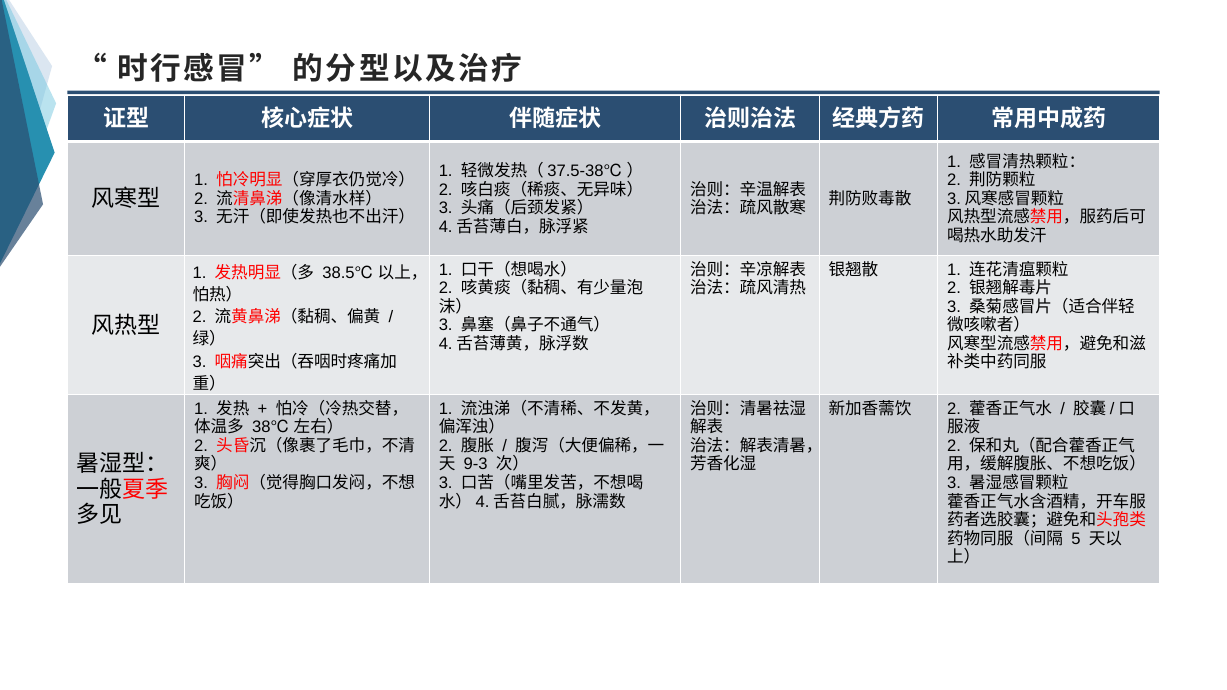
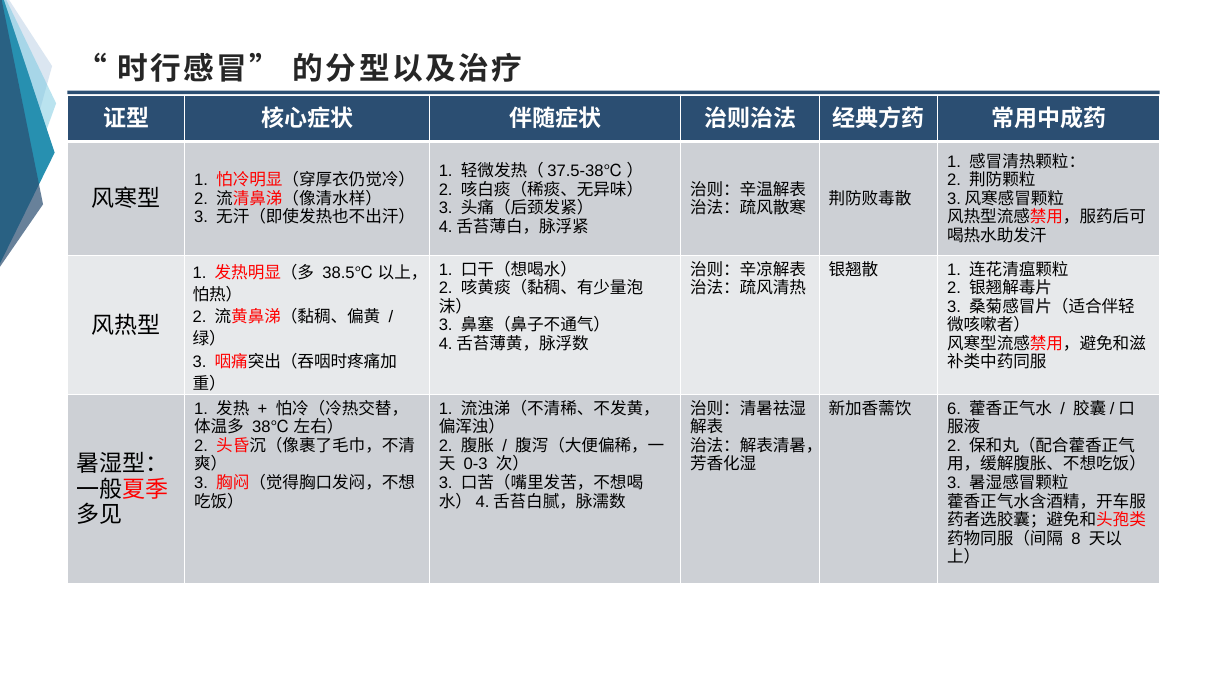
2: 2 -> 6 (954, 409)
9-3: 9-3 -> 0-3 (476, 465)
5: 5 -> 8 (1076, 539)
